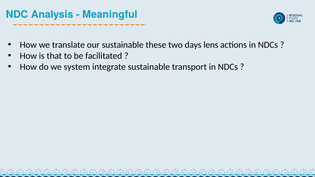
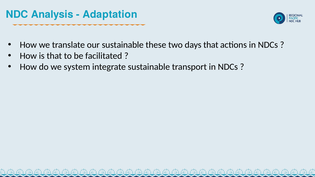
Meaningful: Meaningful -> Adaptation (110, 14)
days lens: lens -> that (211, 45)
